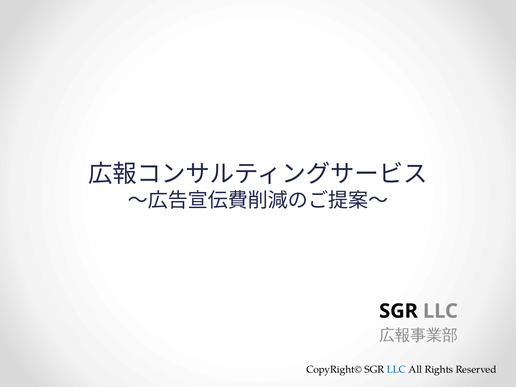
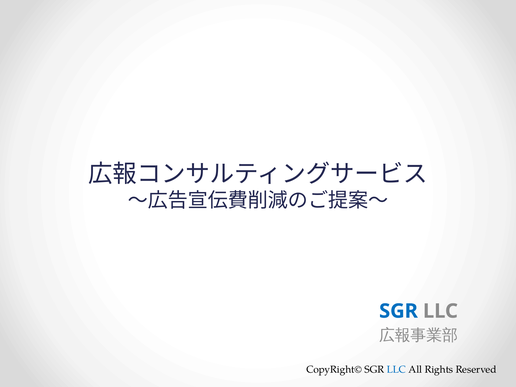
SGR colour: black -> blue (399, 311)
